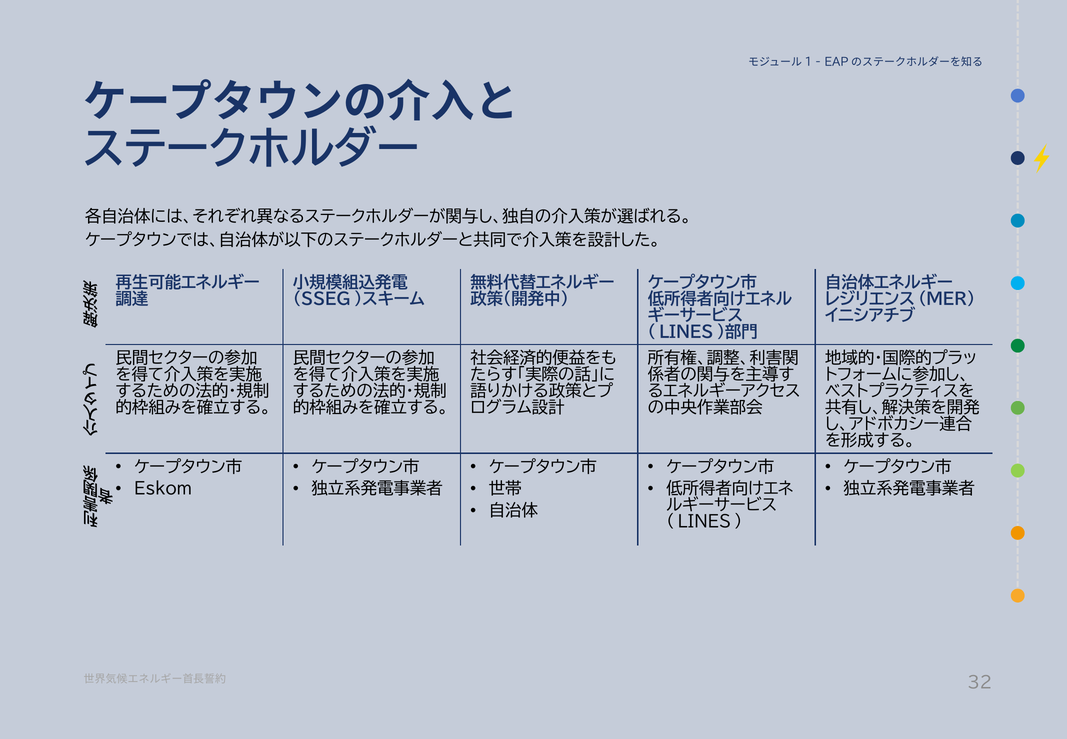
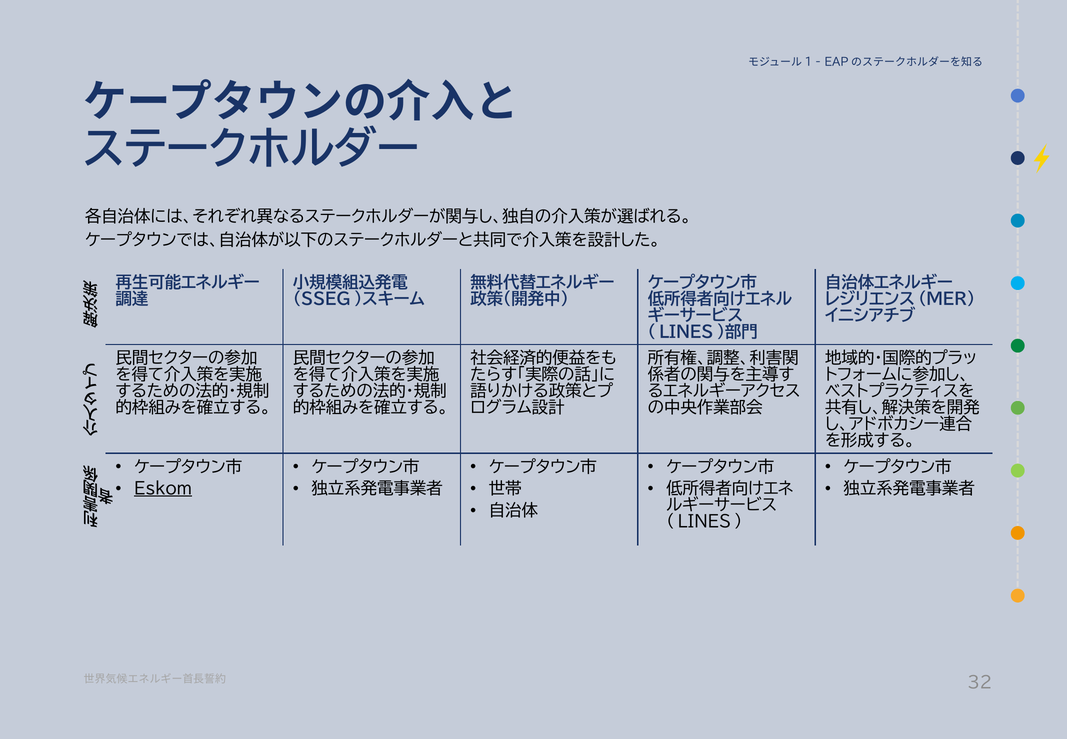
Eskom underline: none -> present (163, 489)
